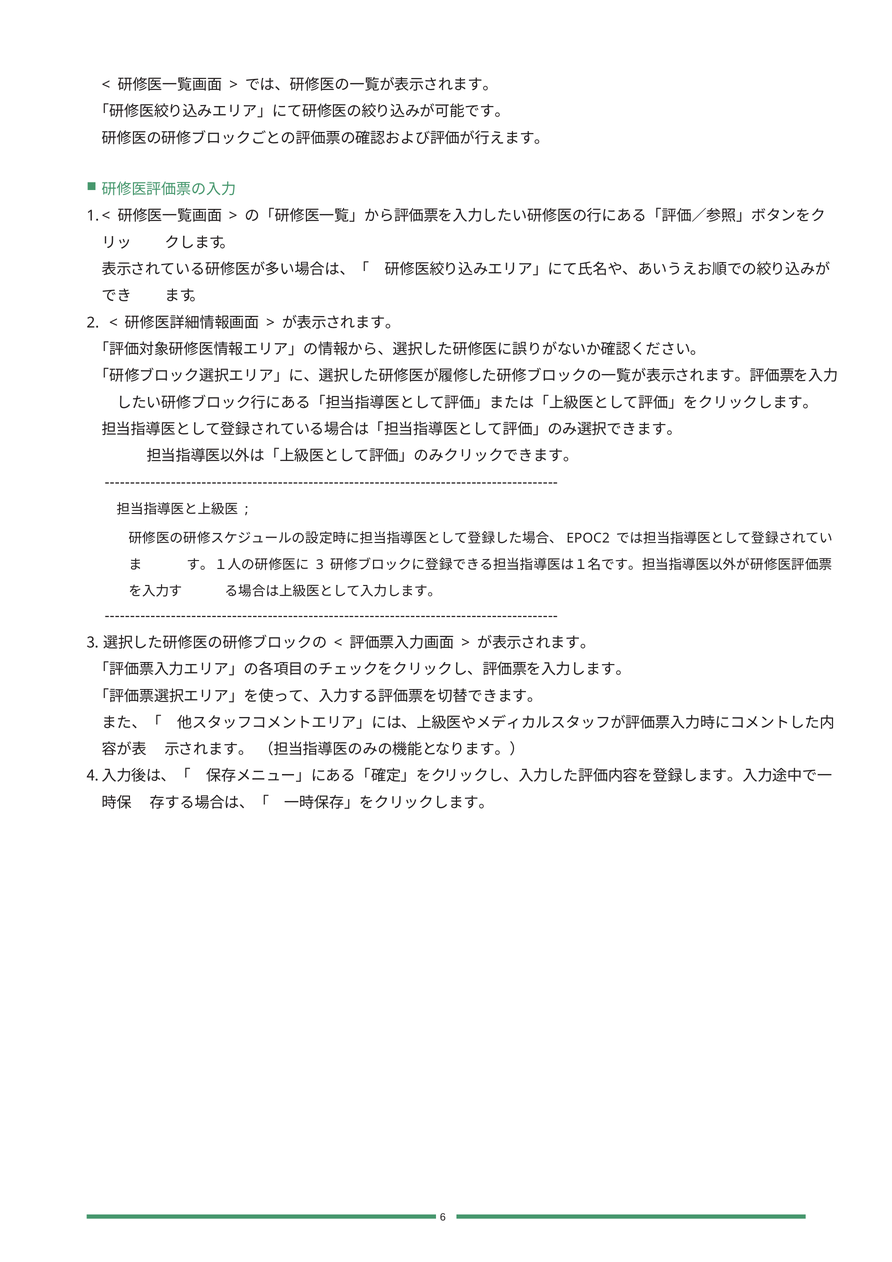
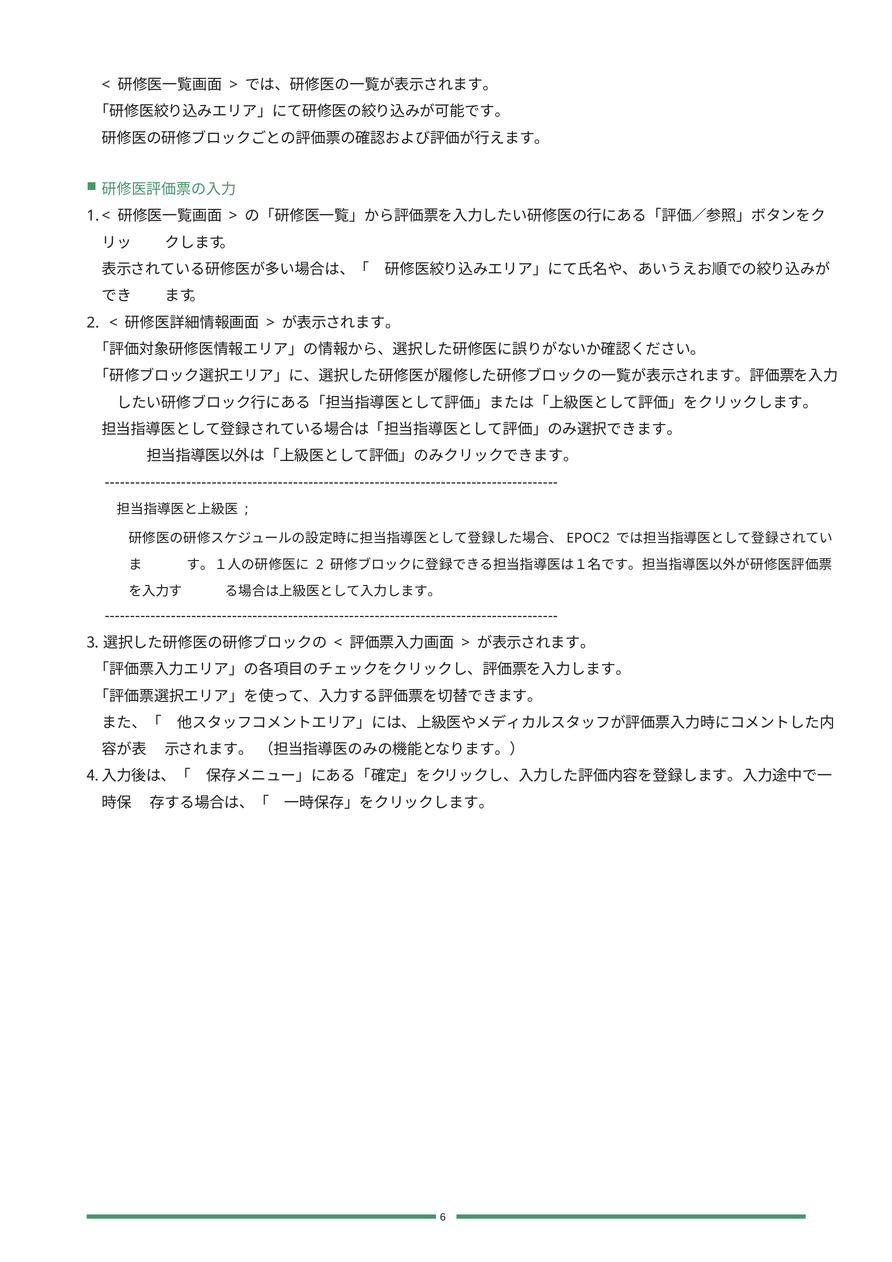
3: 3 -> 2 (320, 565)
